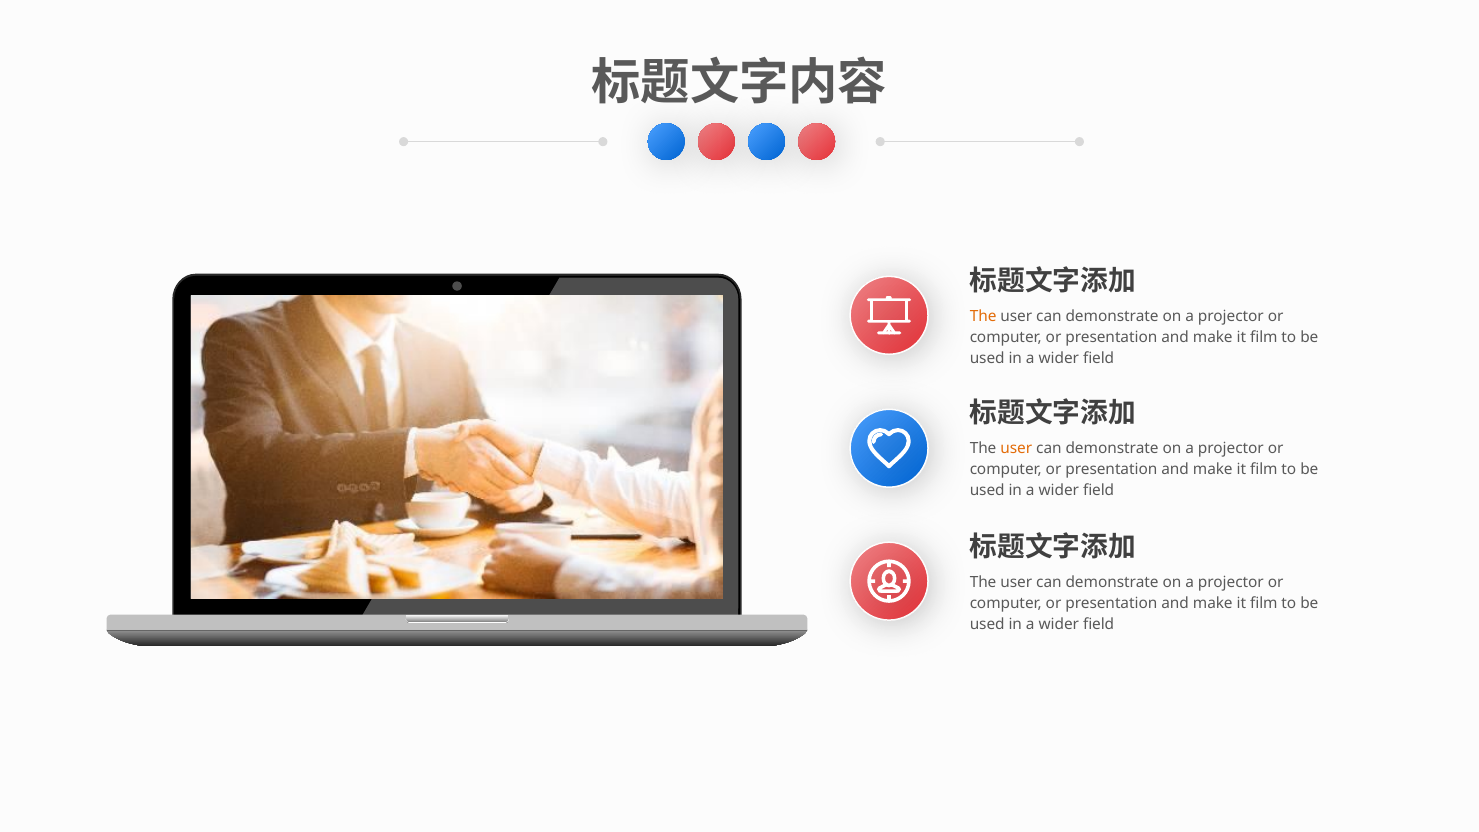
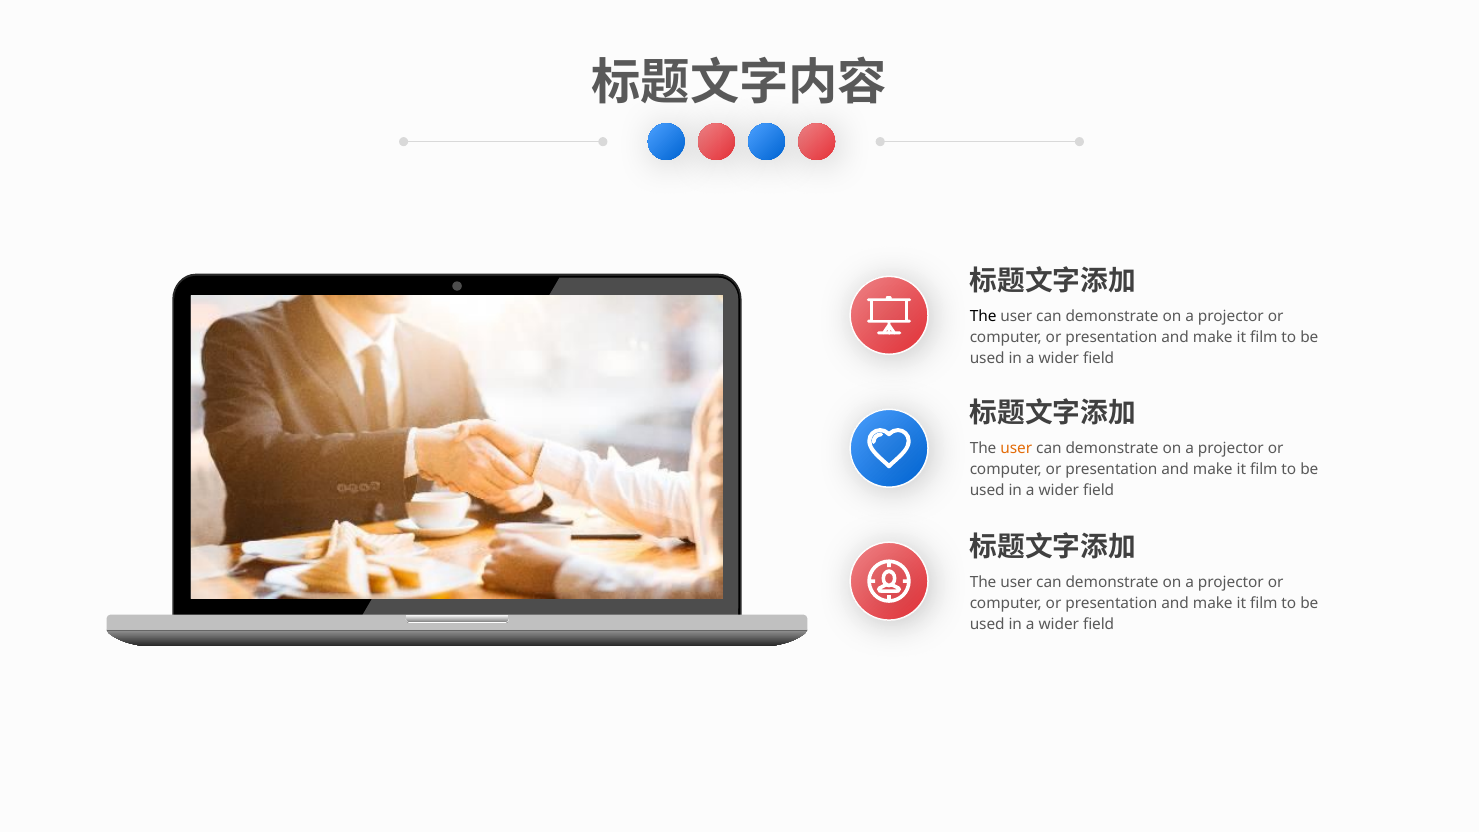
The colour: orange -> black (983, 317)
